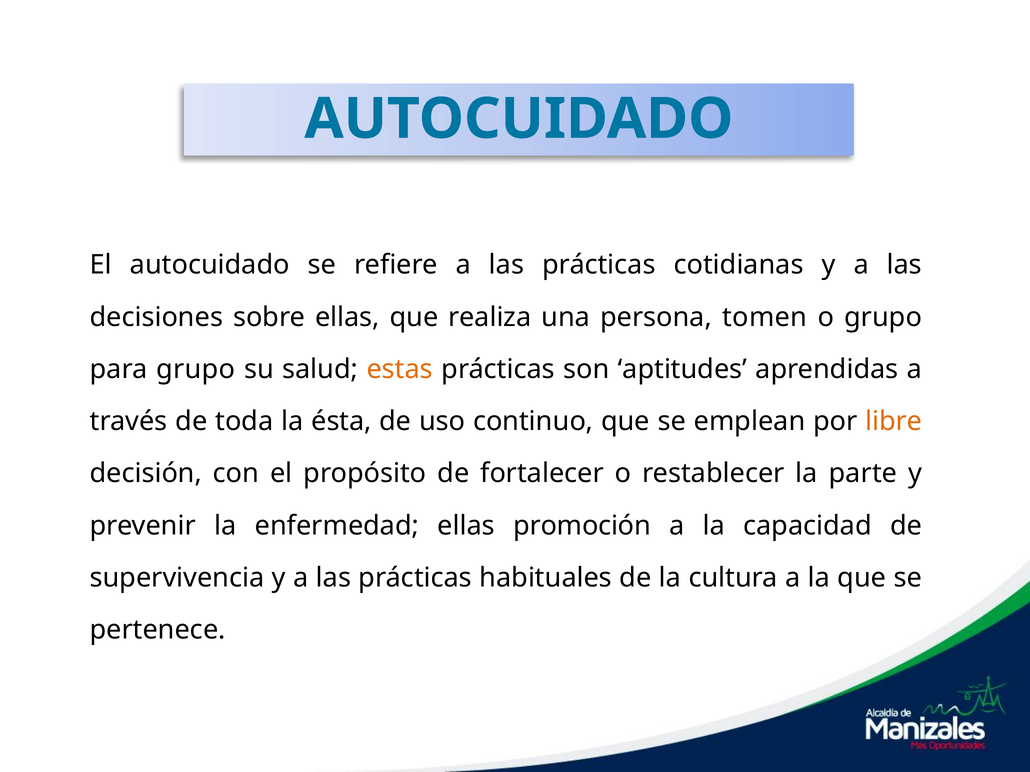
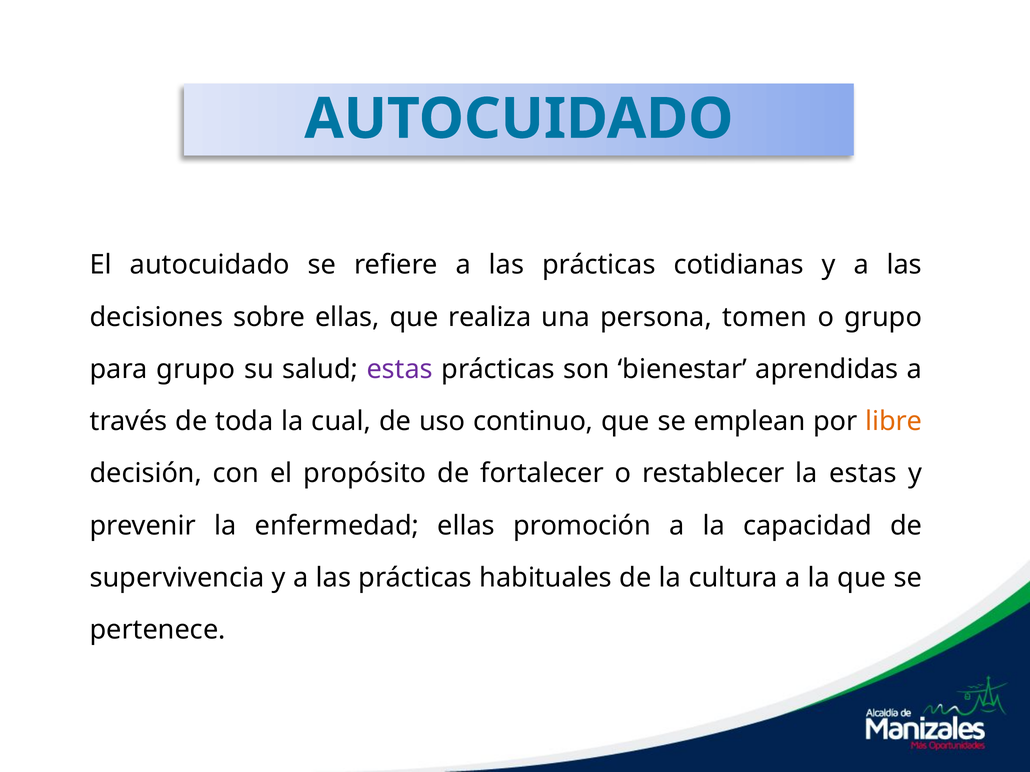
estas colour: orange -> purple (400, 369)
aptitudes: aptitudes -> bienestar (682, 369)
ésta: ésta -> cual (341, 422)
la parte: parte -> estas (863, 474)
